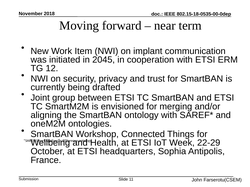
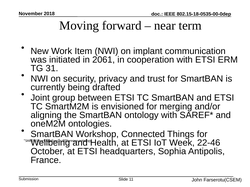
2045: 2045 -> 2061 (104, 60)
12: 12 -> 31 (52, 69)
22-29: 22-29 -> 22-46 (209, 143)
